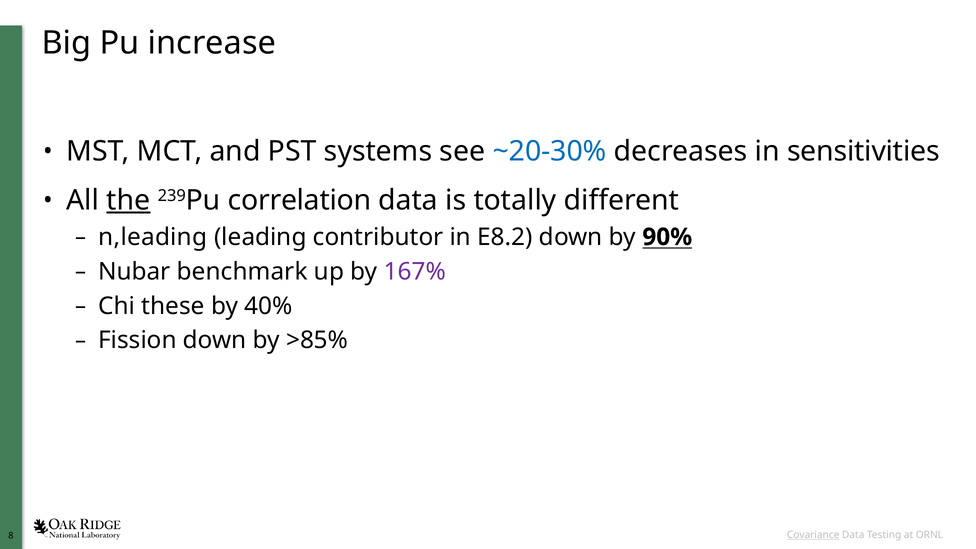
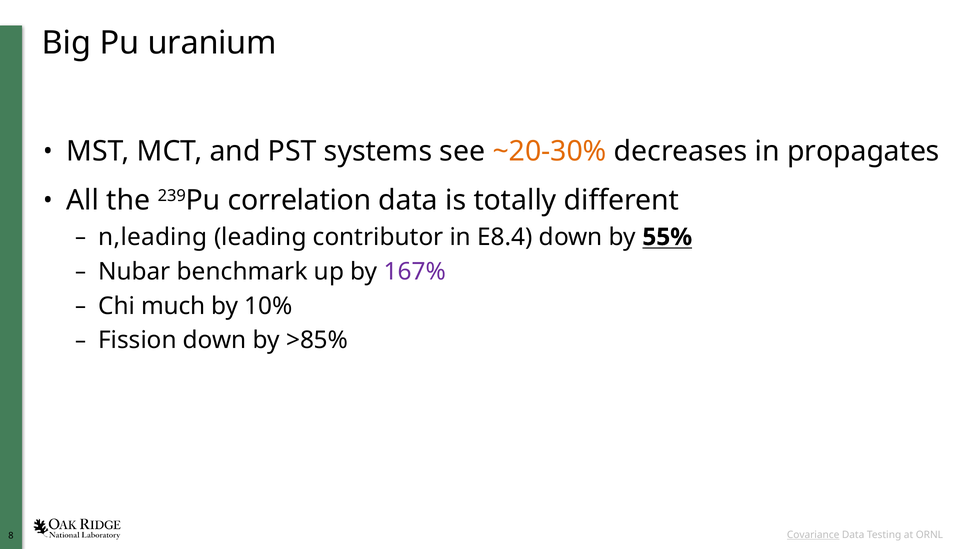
increase: increase -> uranium (212, 43)
~20-30% colour: blue -> orange (550, 151)
sensitivities: sensitivities -> propagates (863, 151)
the underline: present -> none (128, 200)
E8.2: E8.2 -> E8.4 (505, 237)
90%: 90% -> 55% (667, 237)
these: these -> much (173, 306)
40%: 40% -> 10% (269, 306)
